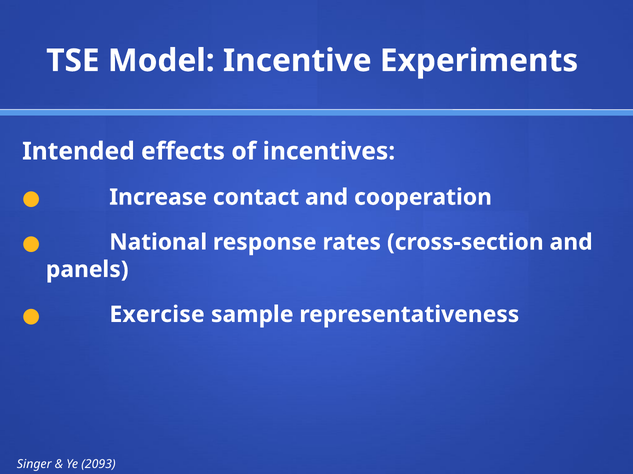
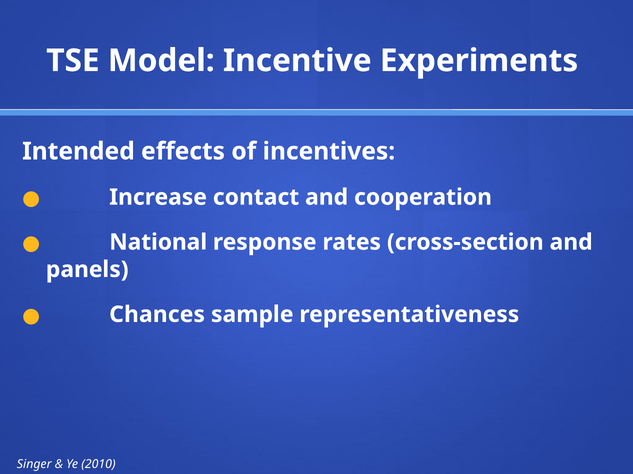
Exercise: Exercise -> Chances (157, 315)
2093: 2093 -> 2010 (98, 465)
